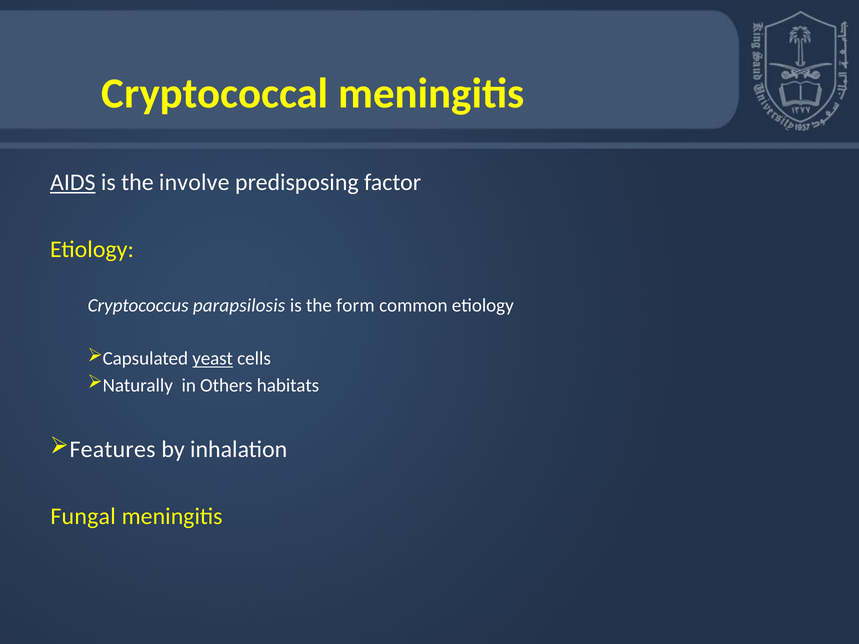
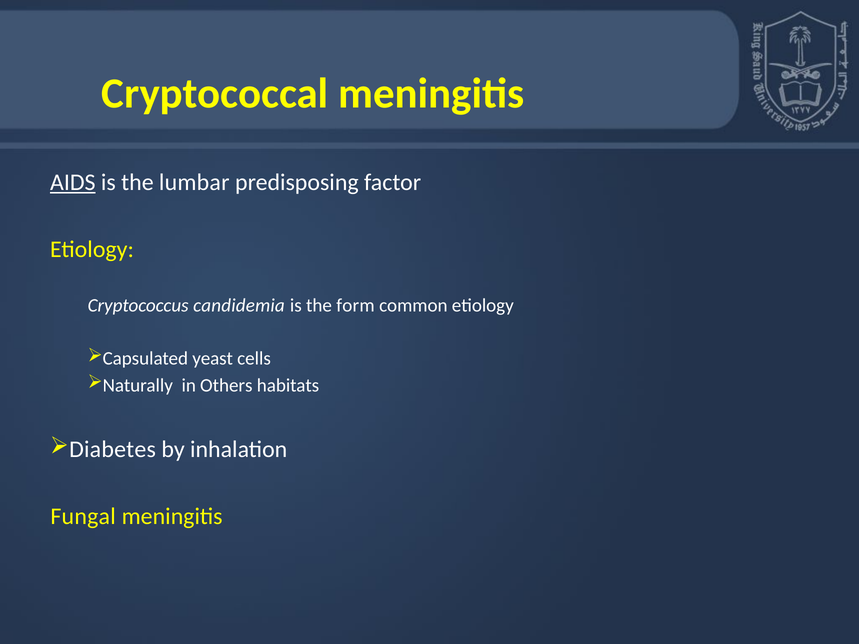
involve: involve -> lumbar (194, 183)
parapsilosis: parapsilosis -> candidemia (239, 305)
yeast underline: present -> none (213, 359)
Features: Features -> Diabetes (112, 450)
